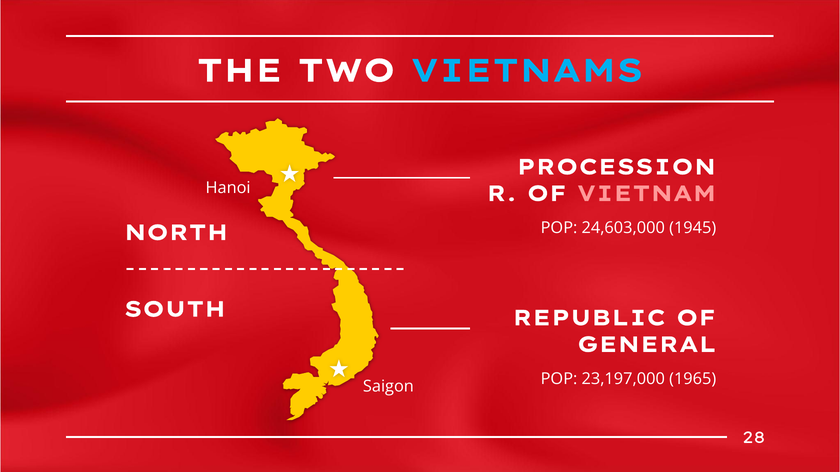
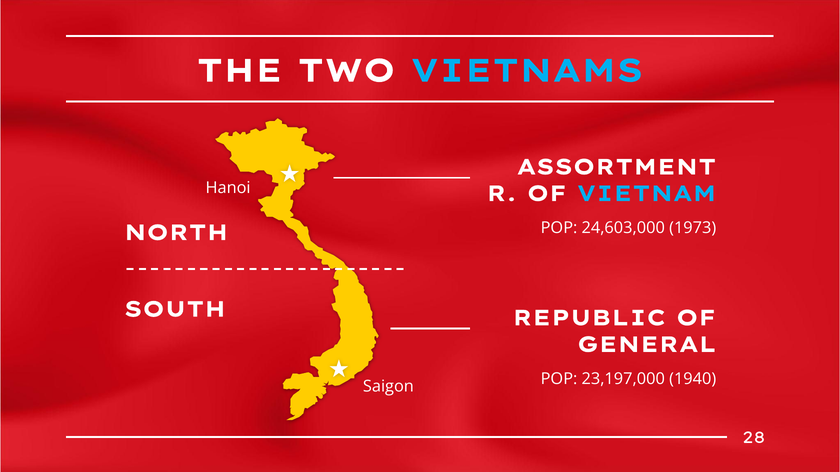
PROCESSION: PROCESSION -> ASSORTMENT (617, 167)
VIETNAM colour: pink -> light blue (647, 194)
1945: 1945 -> 1973 (693, 228)
1965: 1965 -> 1940 (693, 379)
